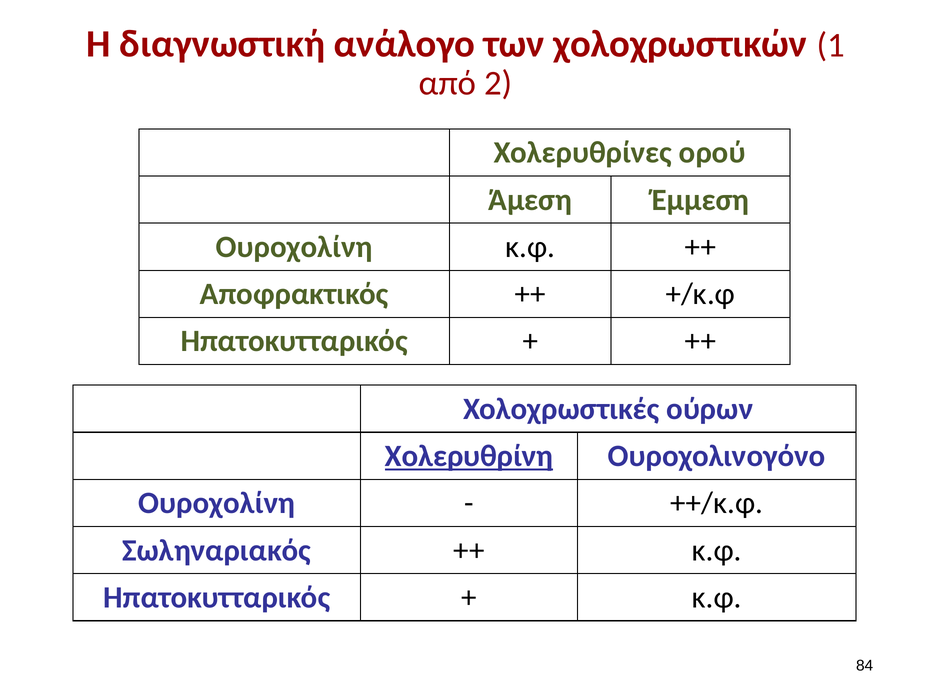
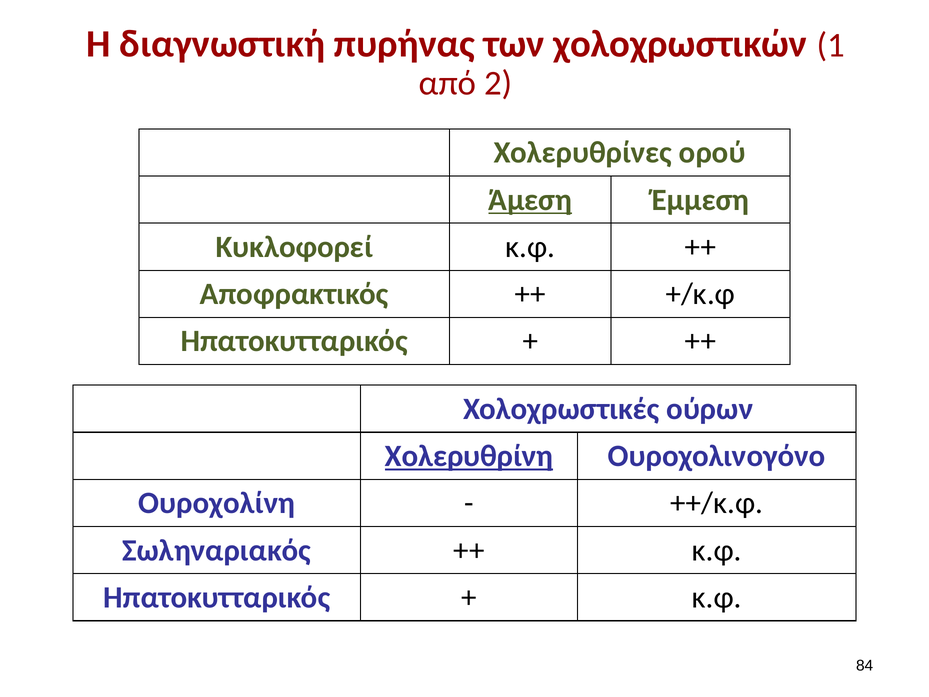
ανάλογο: ανάλογο -> πυρήνας (405, 44)
Άμεση underline: none -> present (530, 200)
Ουροχολίνη: Ουροχολίνη -> Κυκλοφορεί (294, 247)
